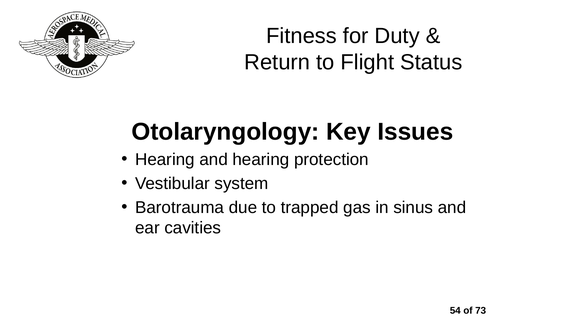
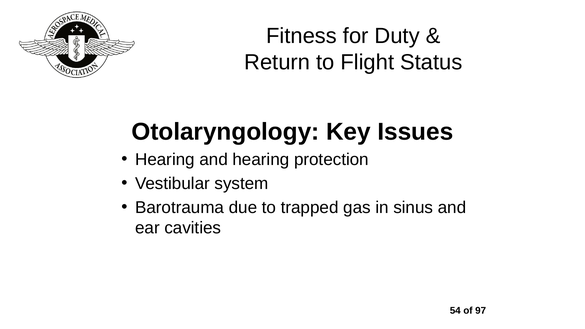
73: 73 -> 97 (481, 311)
